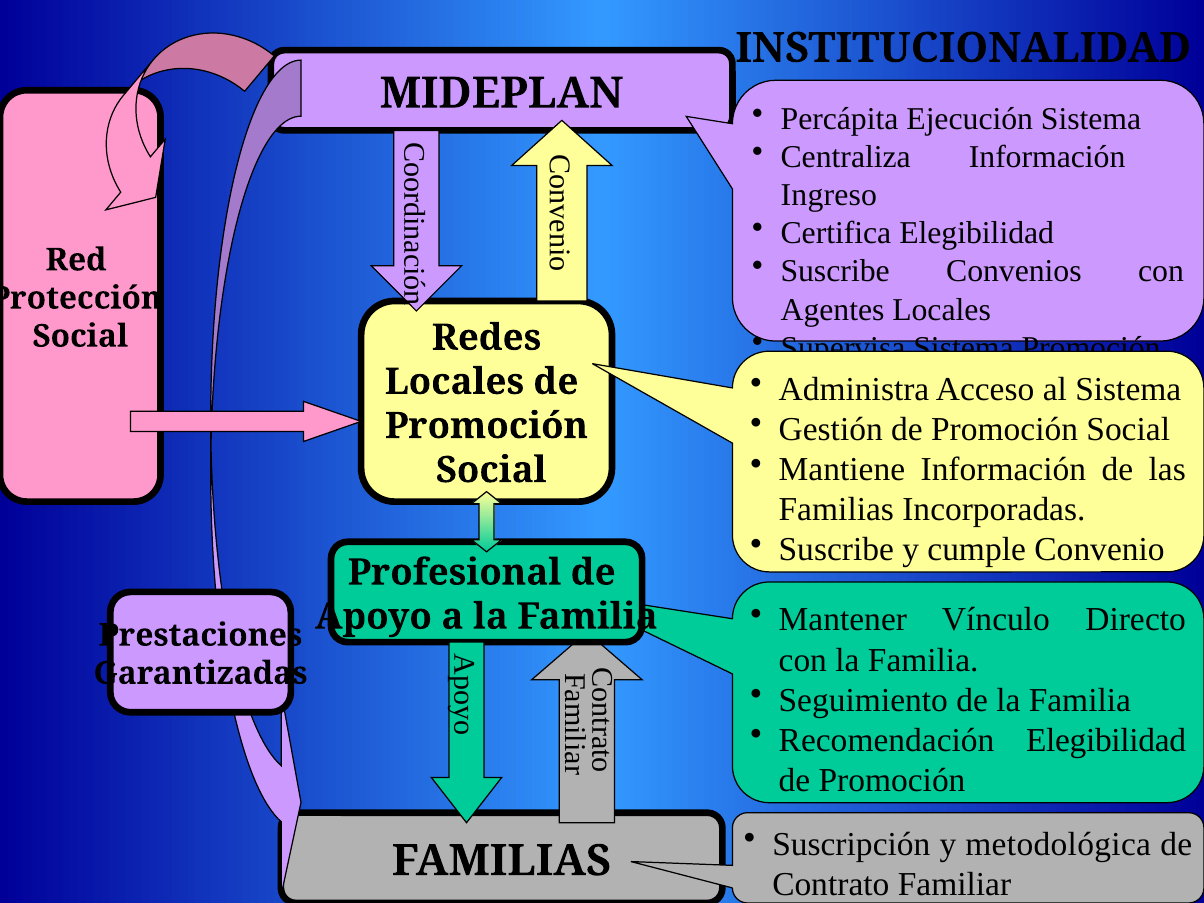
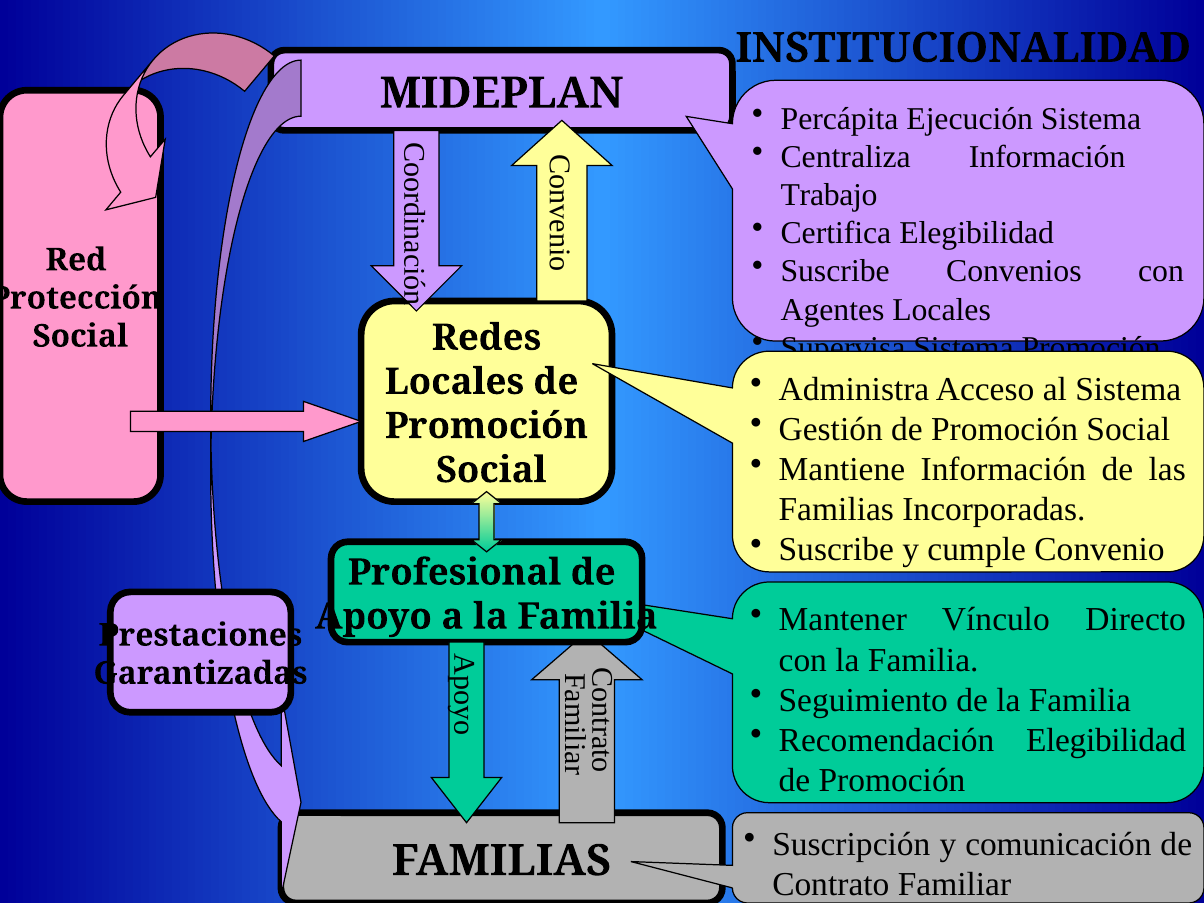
Ingreso: Ingreso -> Trabajo (829, 195)
metodológica: metodológica -> comunicación (1058, 844)
